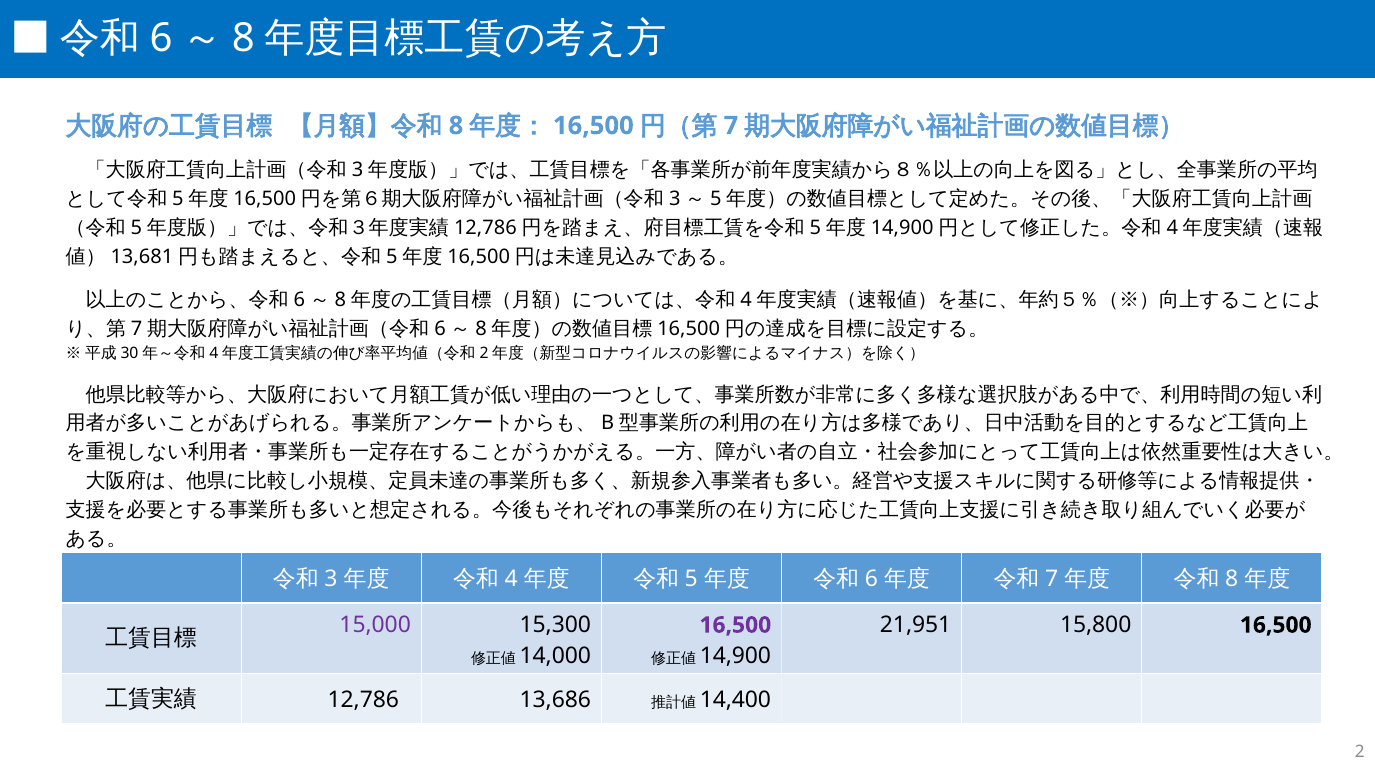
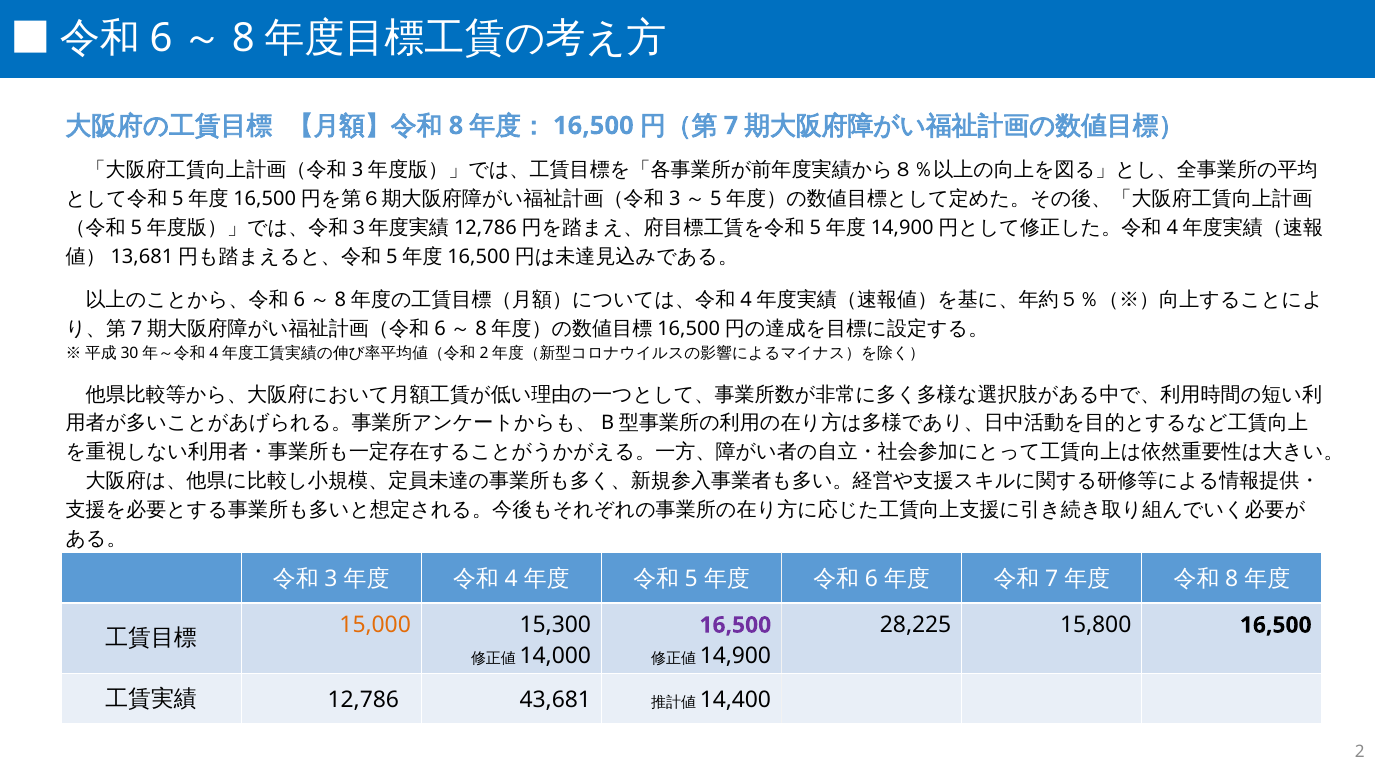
21,951: 21,951 -> 28,225 (916, 625)
15,000 colour: purple -> orange (375, 625)
13,686: 13,686 -> 43,681 (555, 700)
